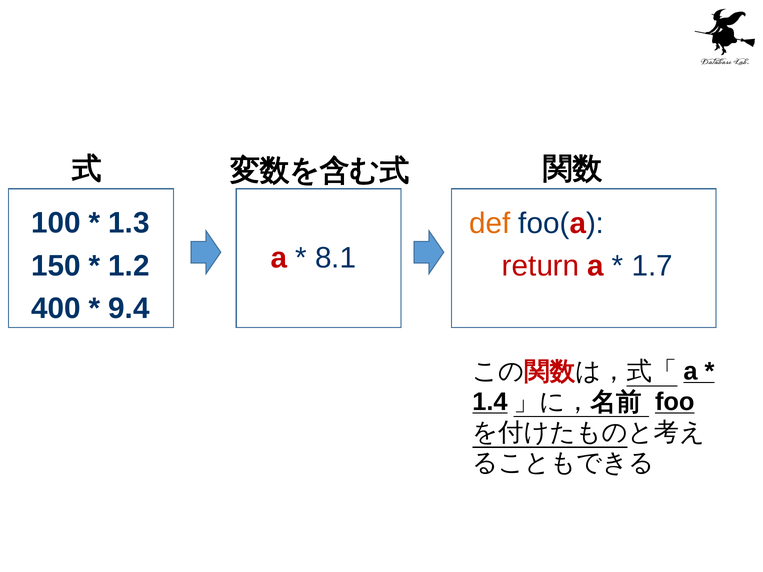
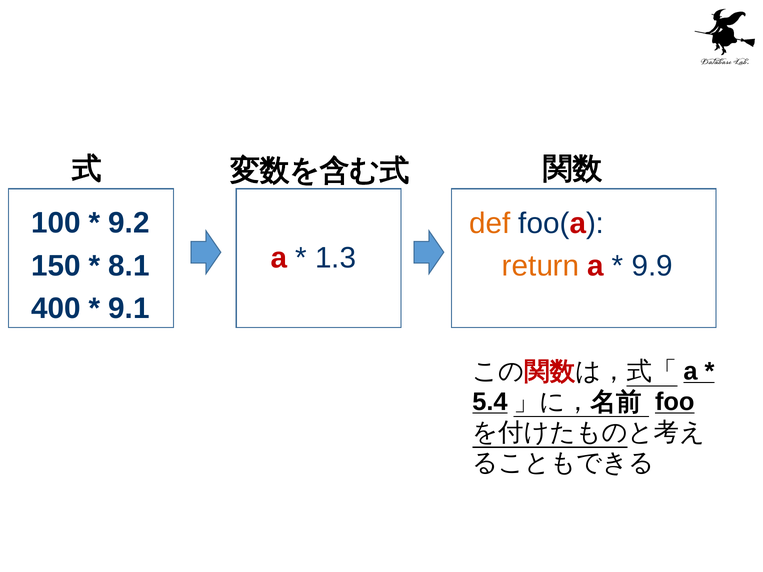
1.3: 1.3 -> 9.2 (129, 223)
8.1: 8.1 -> 1.3 (336, 258)
1.2: 1.2 -> 8.1 (129, 266)
return colour: red -> orange (541, 266)
1.7: 1.7 -> 9.9 (652, 266)
9.4: 9.4 -> 9.1 (129, 309)
1.4: 1.4 -> 5.4 (490, 402)
